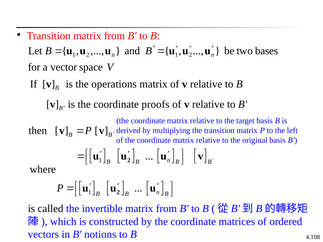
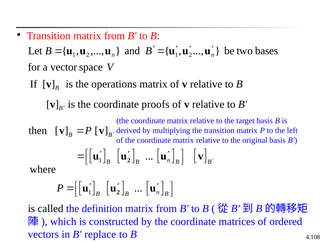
invertible: invertible -> definition (102, 209)
notions: notions -> replace (100, 235)
